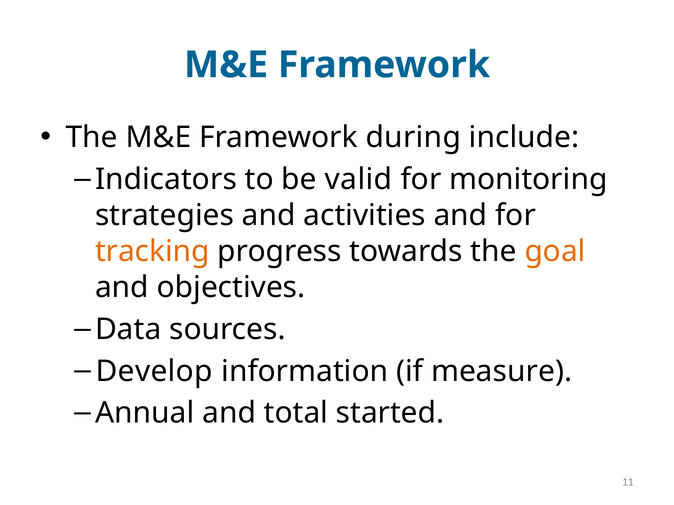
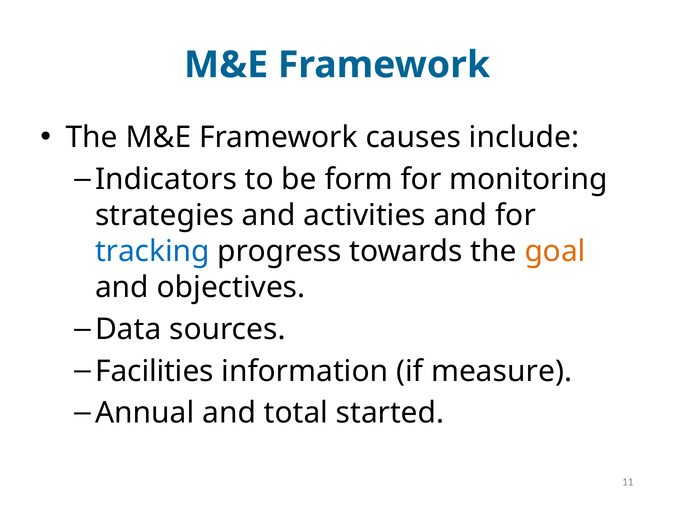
during: during -> causes (413, 137)
valid: valid -> form (359, 180)
tracking colour: orange -> blue (152, 252)
Develop: Develop -> Facilities (154, 372)
